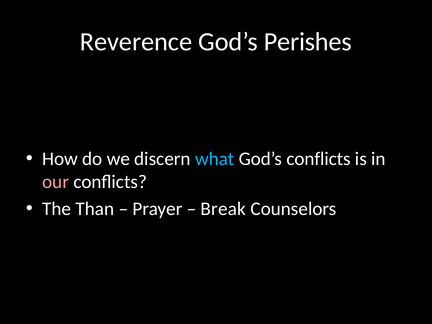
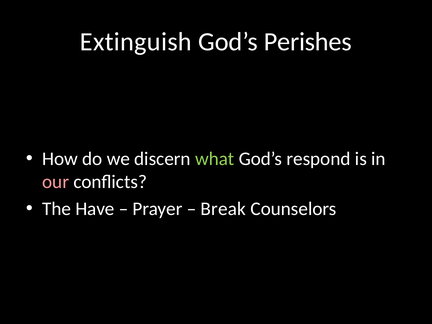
Reverence: Reverence -> Extinguish (136, 42)
what colour: light blue -> light green (215, 159)
God’s conflicts: conflicts -> respond (319, 159)
Than: Than -> Have (95, 209)
